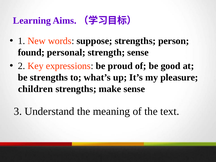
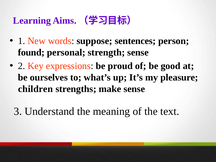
suppose strengths: strengths -> sentences (135, 41)
be strengths: strengths -> ourselves (49, 77)
